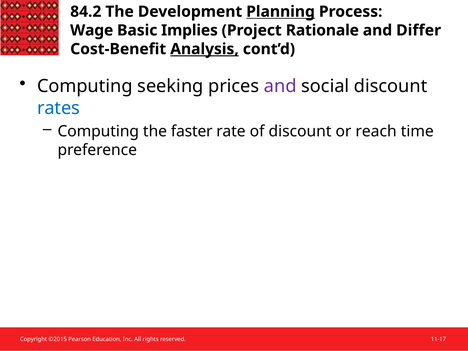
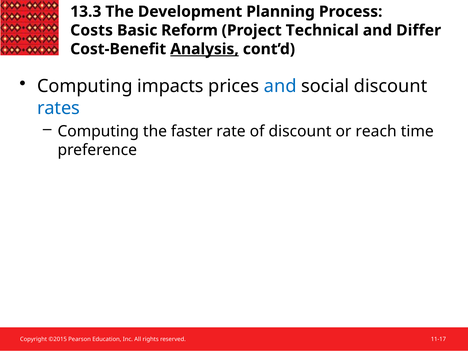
84.2: 84.2 -> 13.3 (86, 12)
Planning underline: present -> none (281, 12)
Wage: Wage -> Costs (92, 30)
Implies: Implies -> Reform (190, 30)
Rationale: Rationale -> Technical (322, 30)
seeking: seeking -> impacts (170, 86)
and colour: purple -> blue (280, 86)
